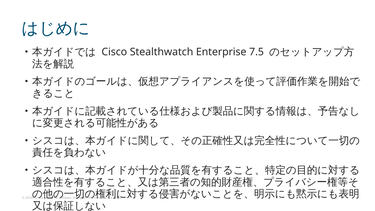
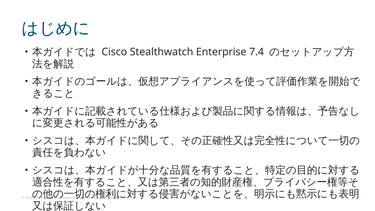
7.5: 7.5 -> 7.4 (257, 52)
